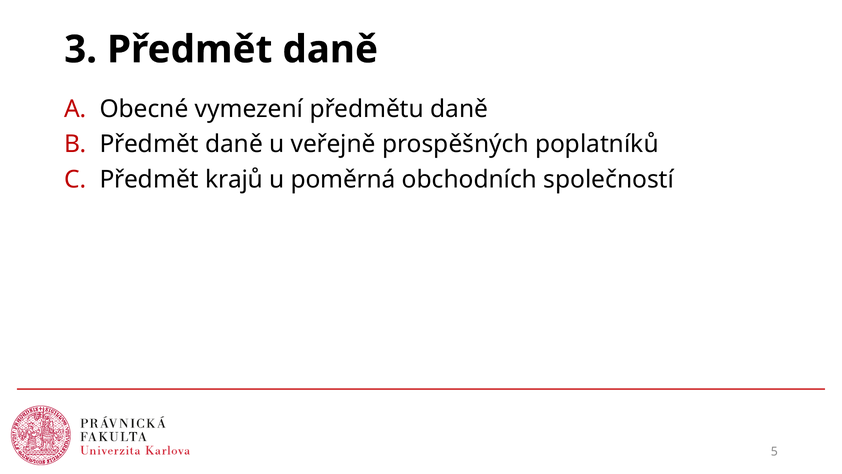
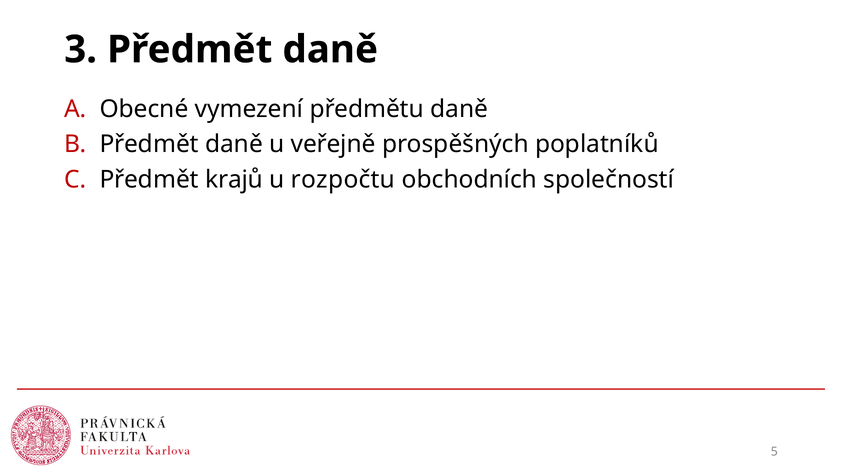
poměrná: poměrná -> rozpočtu (343, 179)
